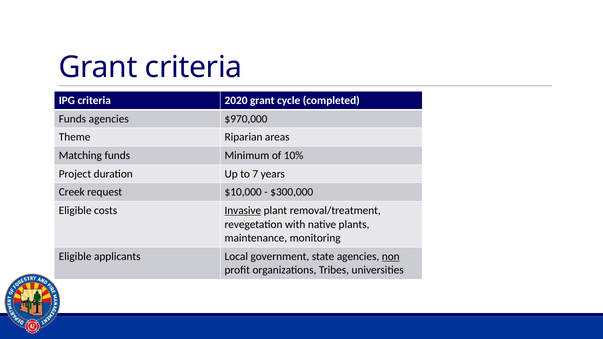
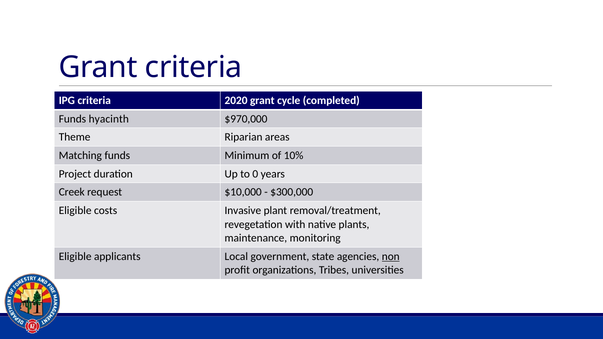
Funds agencies: agencies -> hyacinth (109, 119)
7: 7 -> 0 (255, 174)
Invasive underline: present -> none (243, 211)
